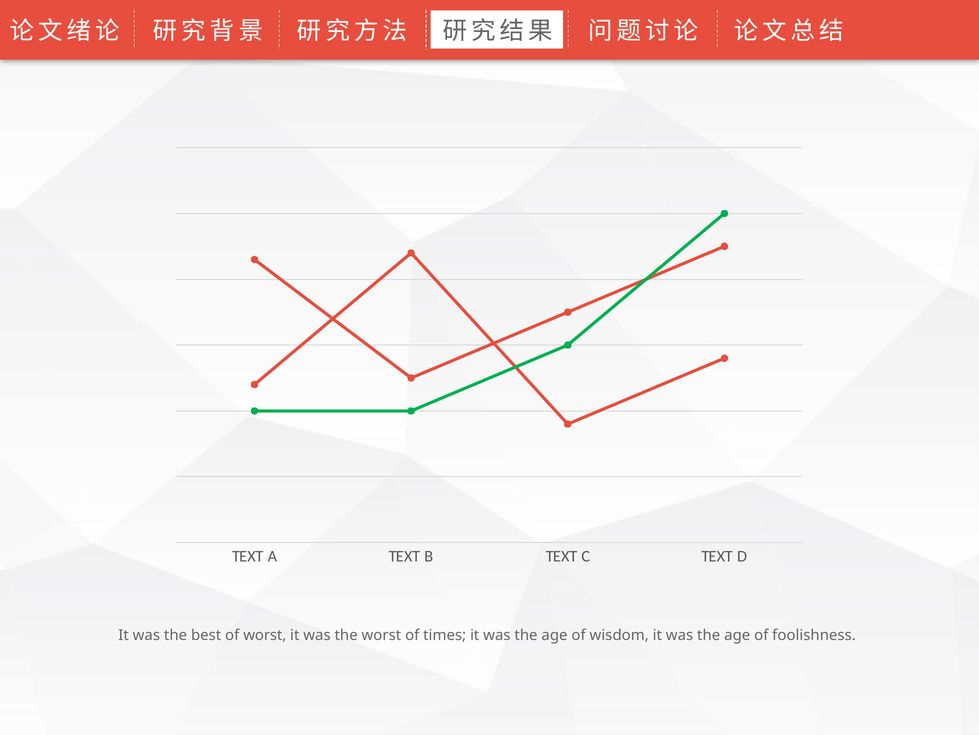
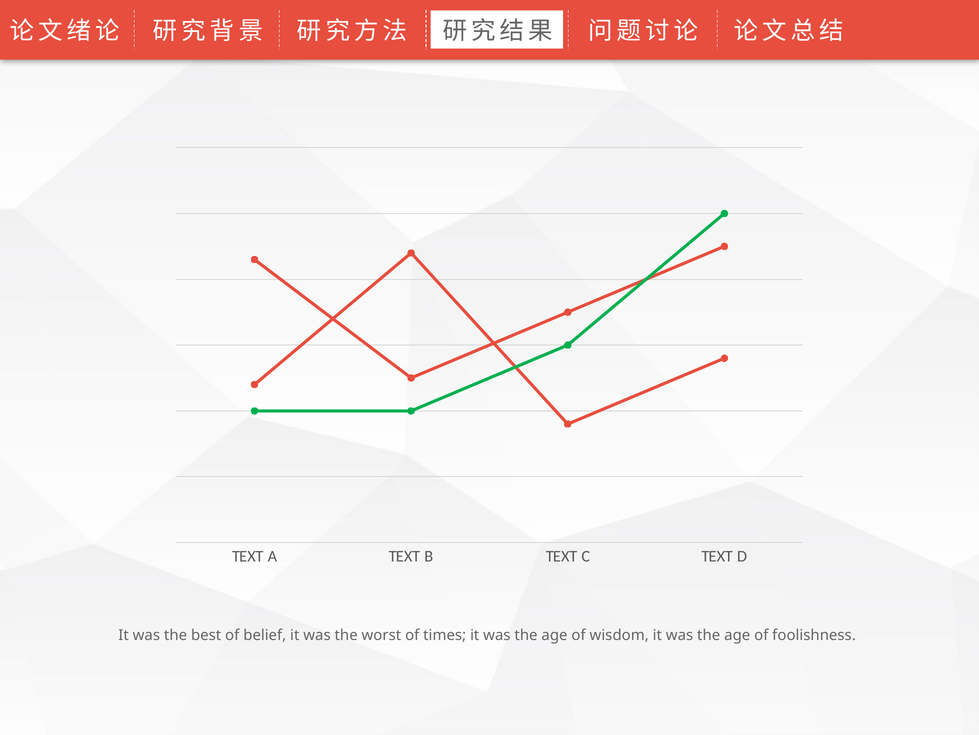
of worst: worst -> belief (265, 635)
